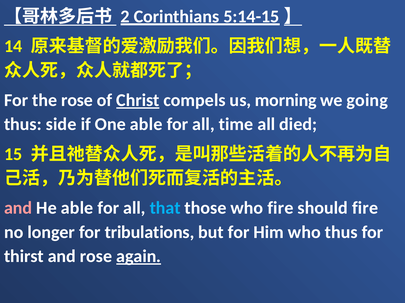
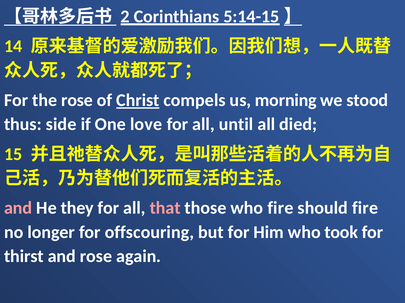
going: going -> stood (367, 100)
One able: able -> love (146, 125)
time: time -> until (236, 125)
He able: able -> they (77, 209)
that colour: light blue -> pink (165, 209)
tribulations: tribulations -> offscouring (149, 233)
who thus: thus -> took (341, 233)
again underline: present -> none (139, 257)
